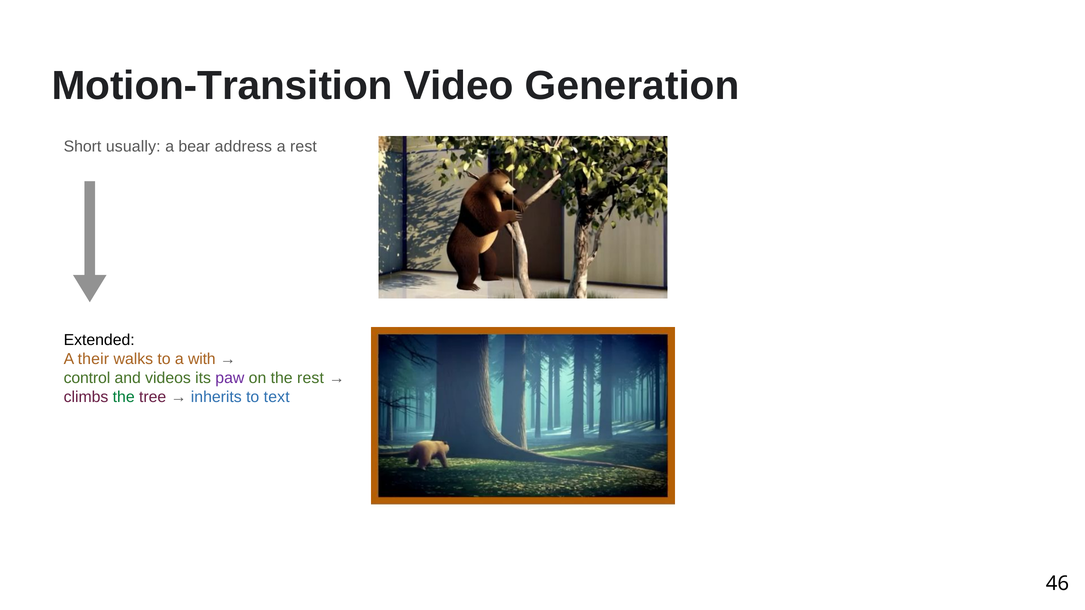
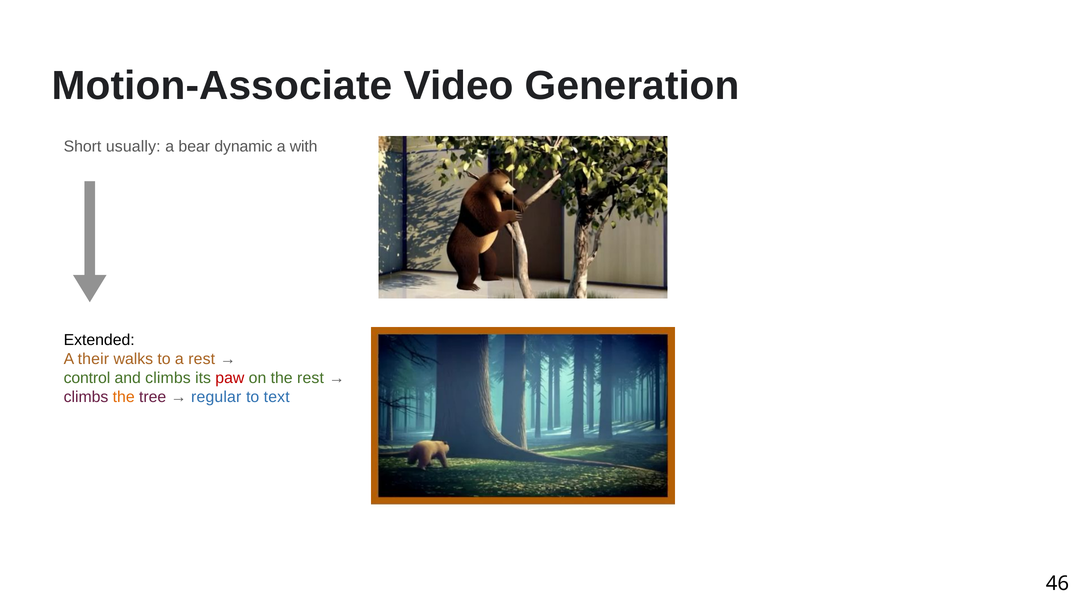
Motion-Transition: Motion-Transition -> Motion-Associate (222, 86)
address: address -> dynamic (244, 147)
a rest: rest -> with (304, 147)
a with: with -> rest (202, 359)
and videos: videos -> climbs (168, 378)
paw colour: purple -> red (230, 378)
the colour: green -> orange (124, 397)
inherits: inherits -> regular (216, 397)
